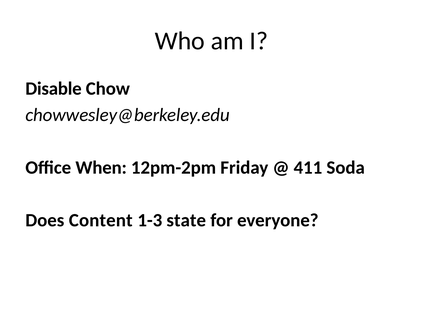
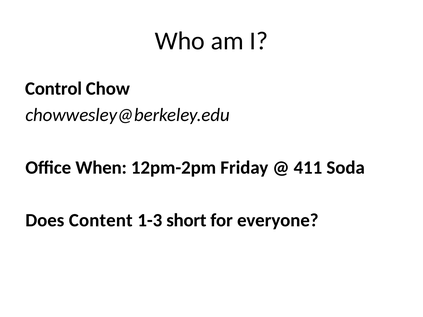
Disable: Disable -> Control (54, 89)
state: state -> short (186, 220)
